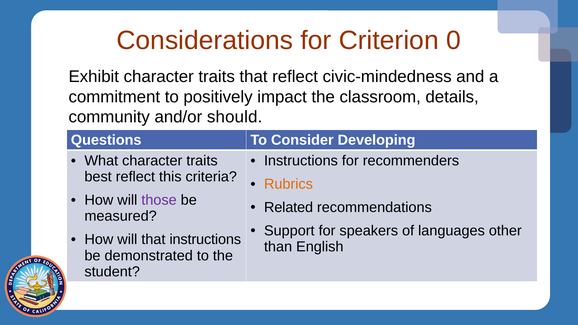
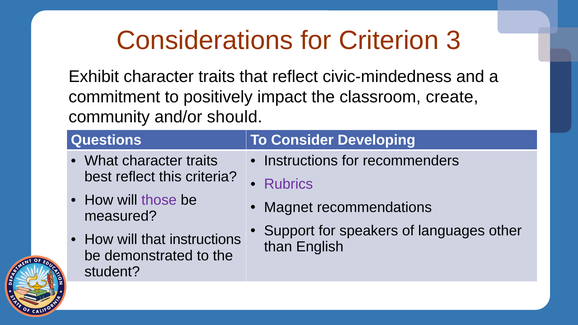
0: 0 -> 3 (453, 40)
details: details -> create (452, 97)
Rubrics colour: orange -> purple (288, 184)
Related: Related -> Magnet (288, 207)
